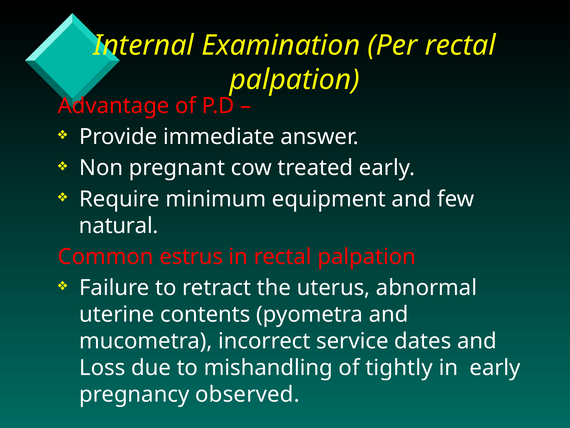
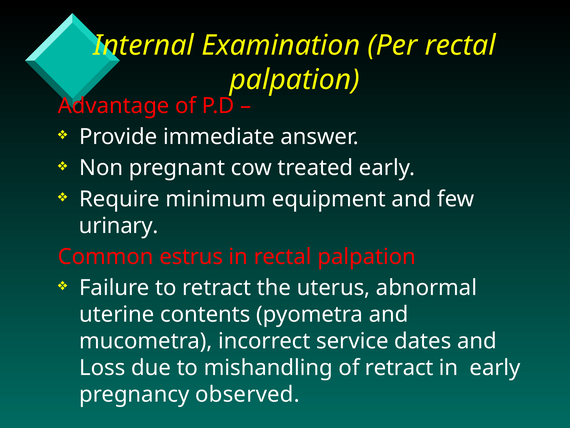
natural: natural -> urinary (119, 225)
of tightly: tightly -> retract (399, 367)
